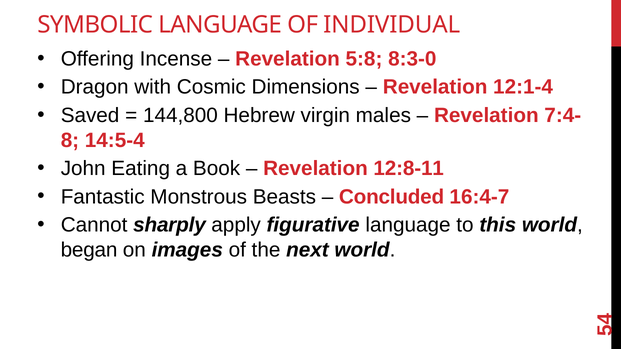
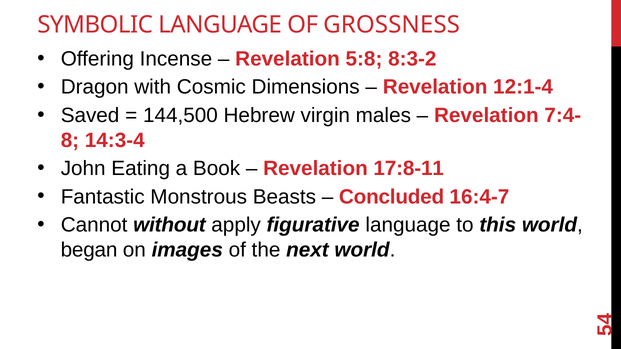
INDIVIDUAL: INDIVIDUAL -> GROSSNESS (392, 25)
8:3-0: 8:3-0 -> 8:3-2 (412, 59)
144,800: 144,800 -> 144,500 (180, 116)
14:5-4: 14:5-4 -> 14:3-4 (115, 140)
12:8-11: 12:8-11 -> 17:8-11 (409, 169)
sharply: sharply -> without (169, 225)
